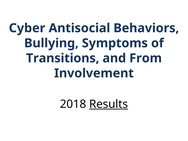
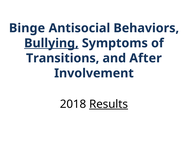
Cyber: Cyber -> Binge (27, 28)
Bullying underline: none -> present (51, 43)
From: From -> After (146, 58)
